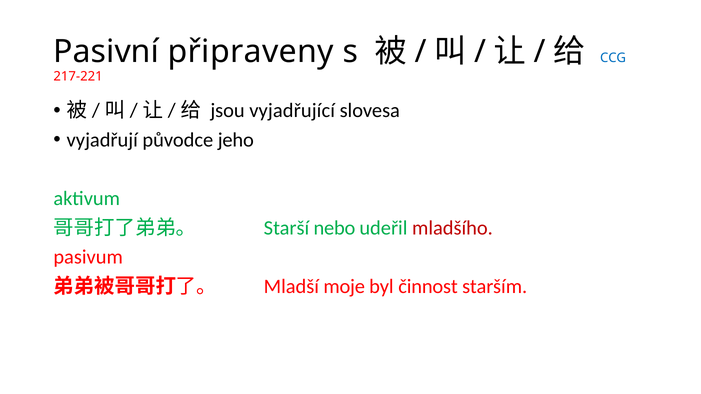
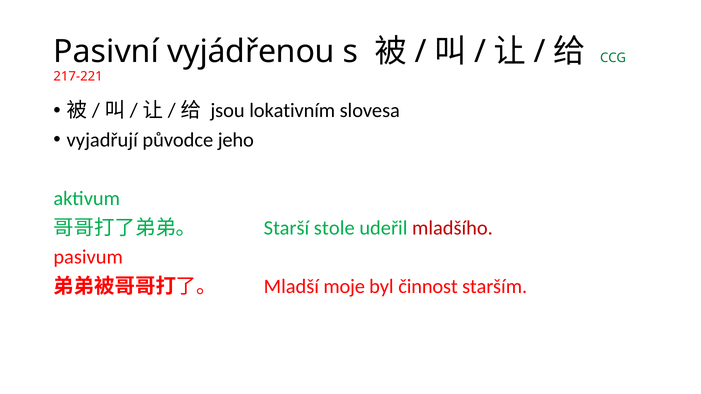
připraveny: připraveny -> vyjádřenou (251, 52)
CCG colour: blue -> green (613, 58)
vyjadřující: vyjadřující -> lokativním (292, 111)
nebo: nebo -> stole (334, 228)
